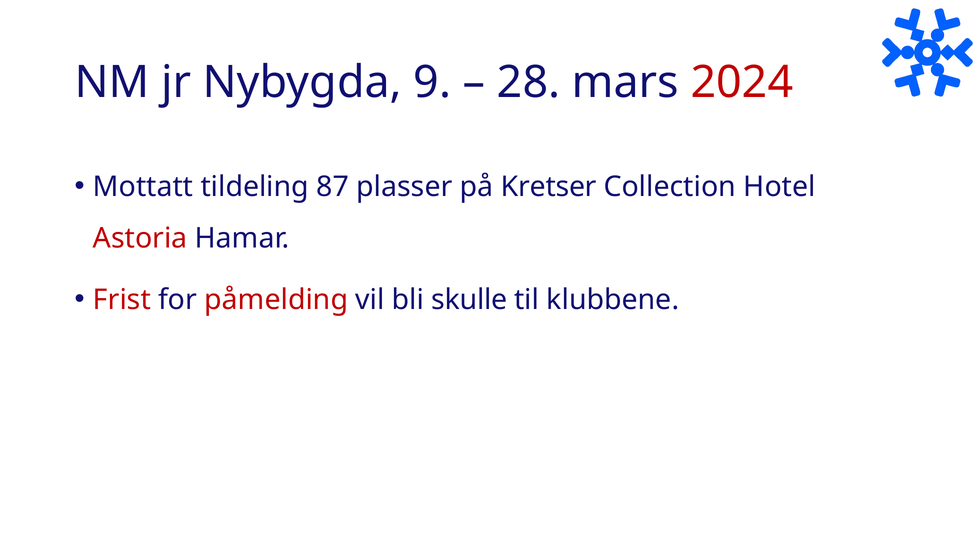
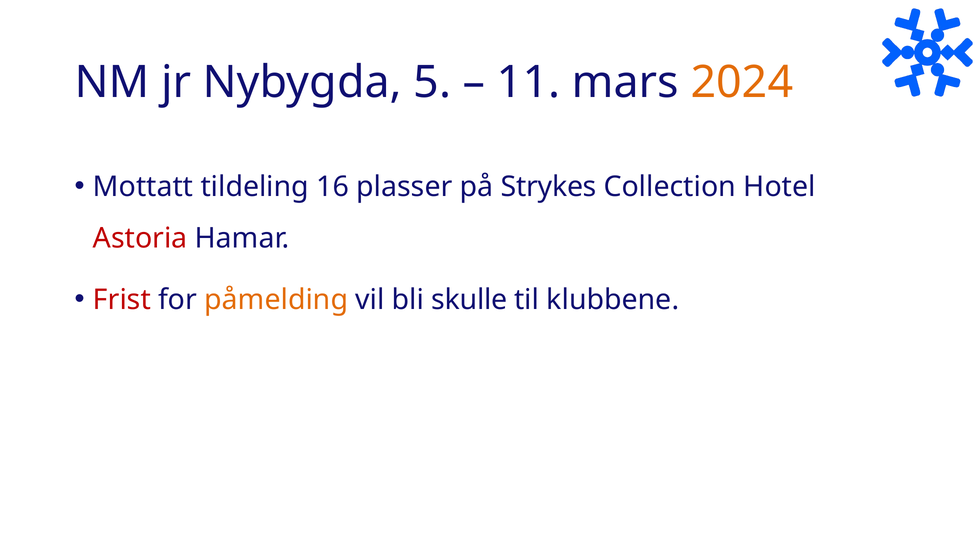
9: 9 -> 5 (432, 82)
28: 28 -> 11 (529, 82)
2024 colour: red -> orange (742, 82)
87: 87 -> 16 (333, 187)
Kretser: Kretser -> Strykes (549, 187)
påmelding colour: red -> orange (276, 300)
